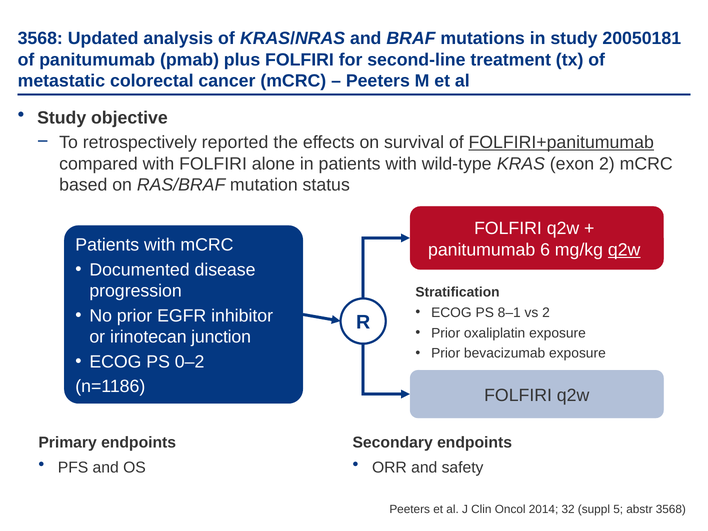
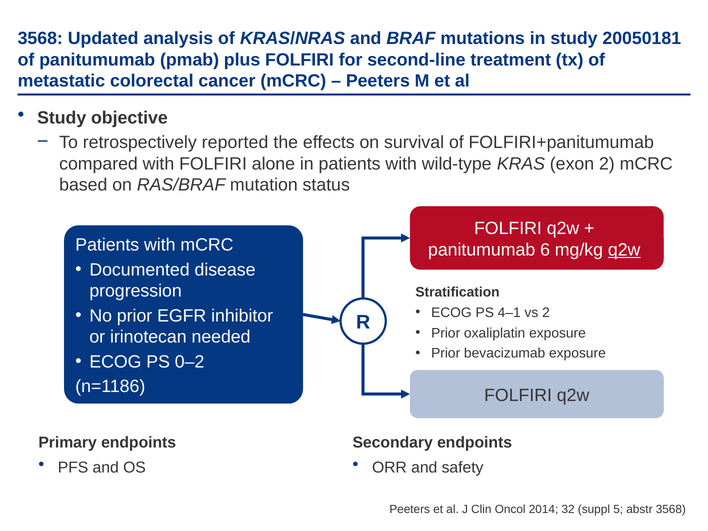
FOLFIRI+panitumumab underline: present -> none (561, 142)
8–1: 8–1 -> 4–1 (509, 313)
junction: junction -> needed (221, 337)
